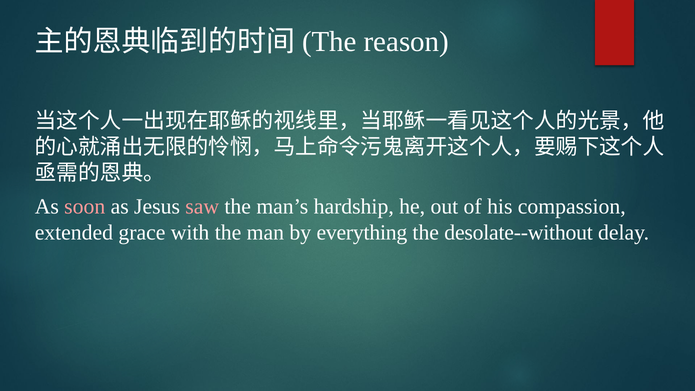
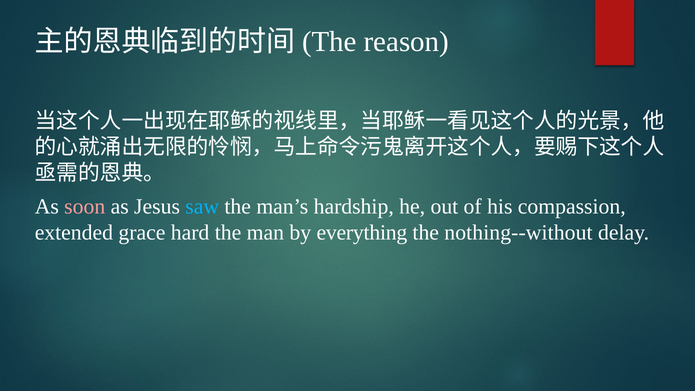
saw colour: pink -> light blue (202, 206)
with: with -> hard (190, 232)
desolate--without: desolate--without -> nothing--without (518, 232)
